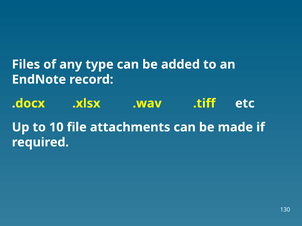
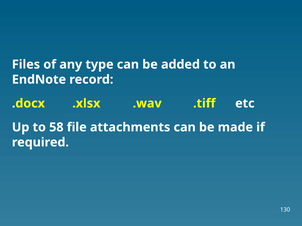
10: 10 -> 58 (56, 128)
